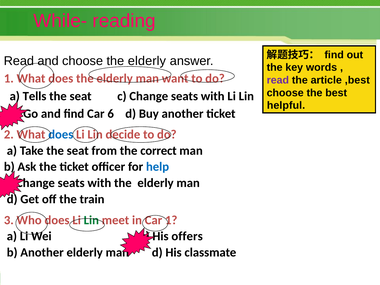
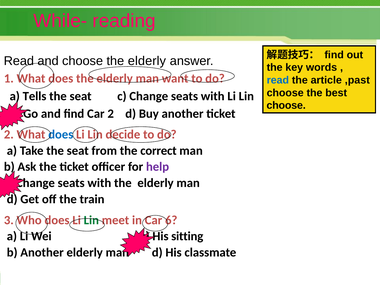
read colour: purple -> blue (278, 80)
,best: ,best -> ,past (357, 80)
helpful: helpful -> choose (286, 105)
Car 6: 6 -> 2 (111, 114)
help colour: blue -> purple (158, 167)
Car 1: 1 -> 6 (171, 220)
offers: offers -> sitting (187, 236)
